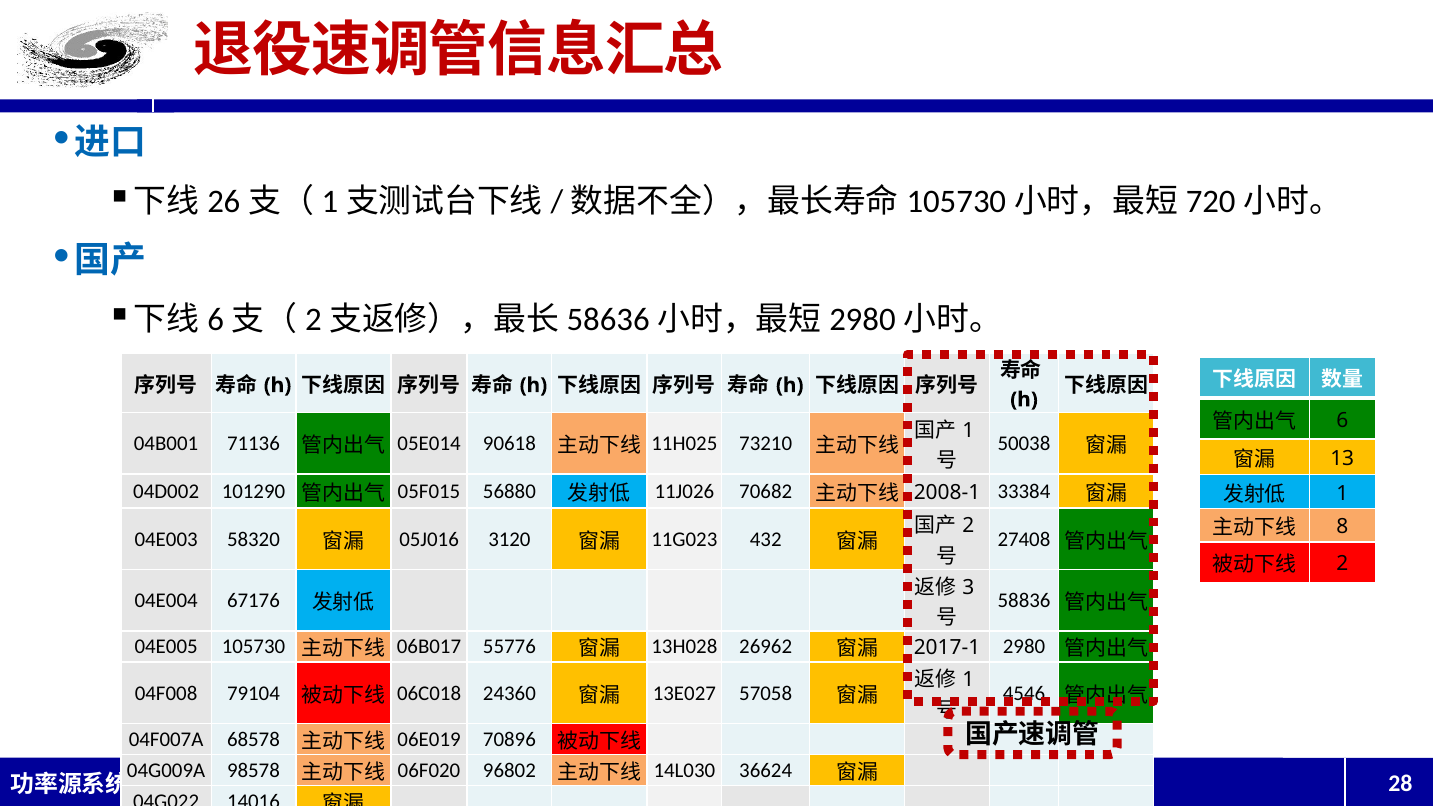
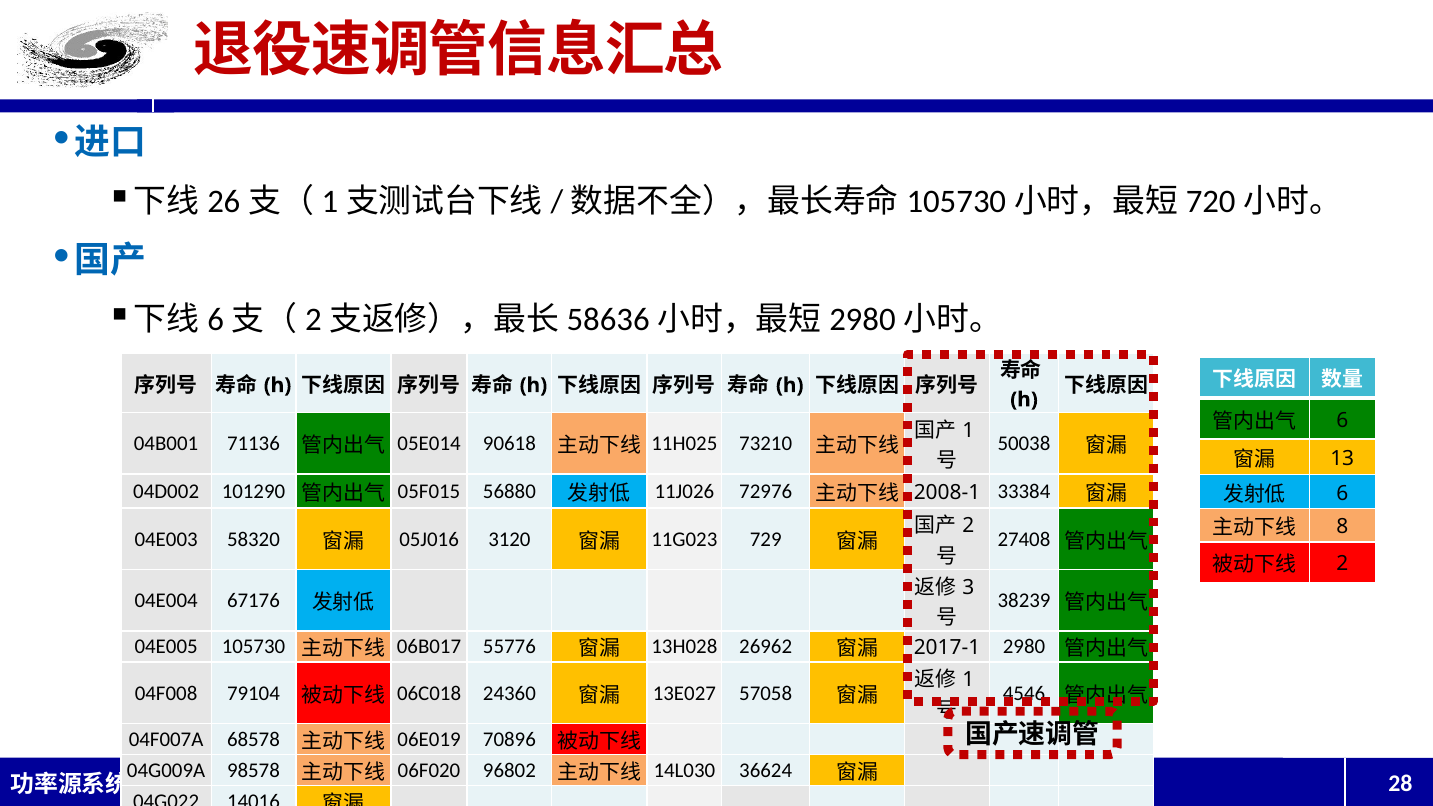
70682: 70682 -> 72976 (766, 492)
1: 1 -> 6 (1342, 493)
432: 432 -> 729 (766, 539)
58836: 58836 -> 38239 (1024, 601)
